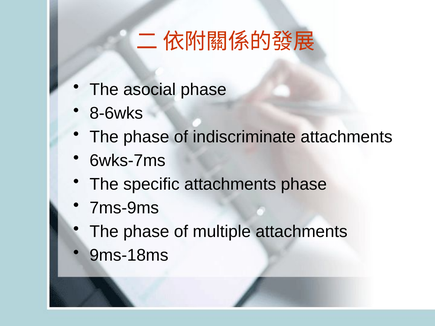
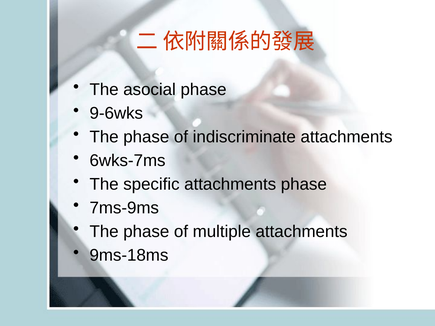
8-6wks: 8-6wks -> 9-6wks (116, 113)
